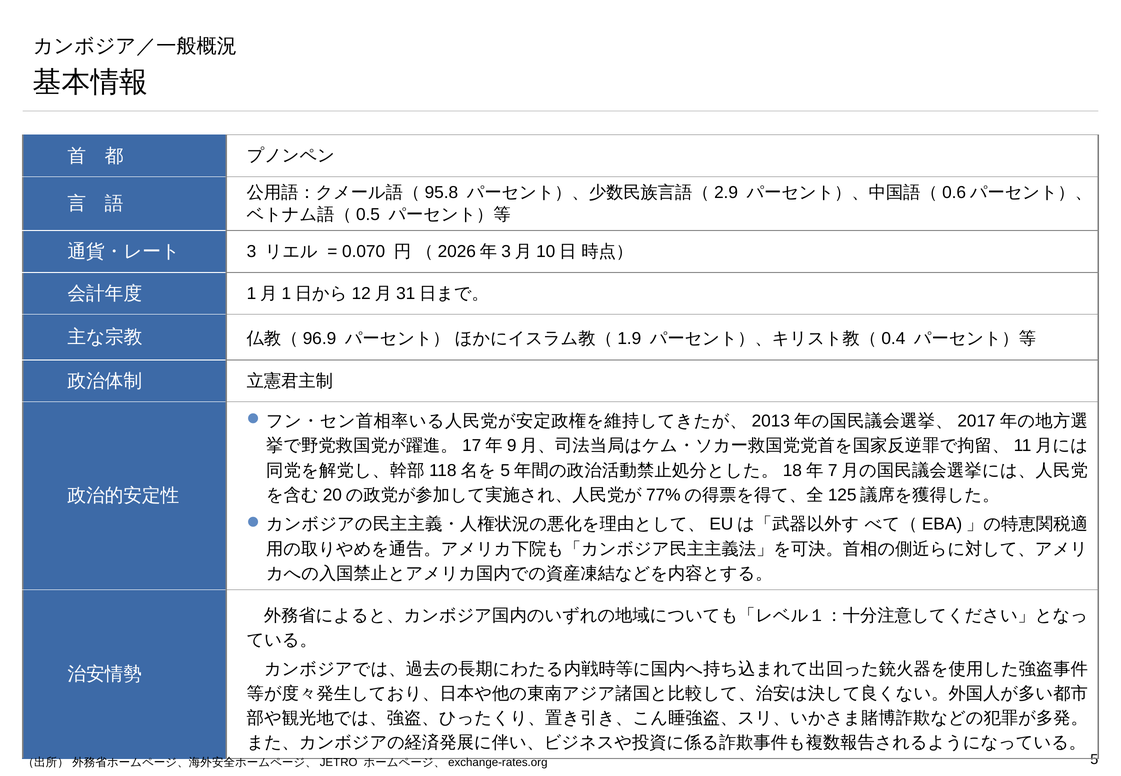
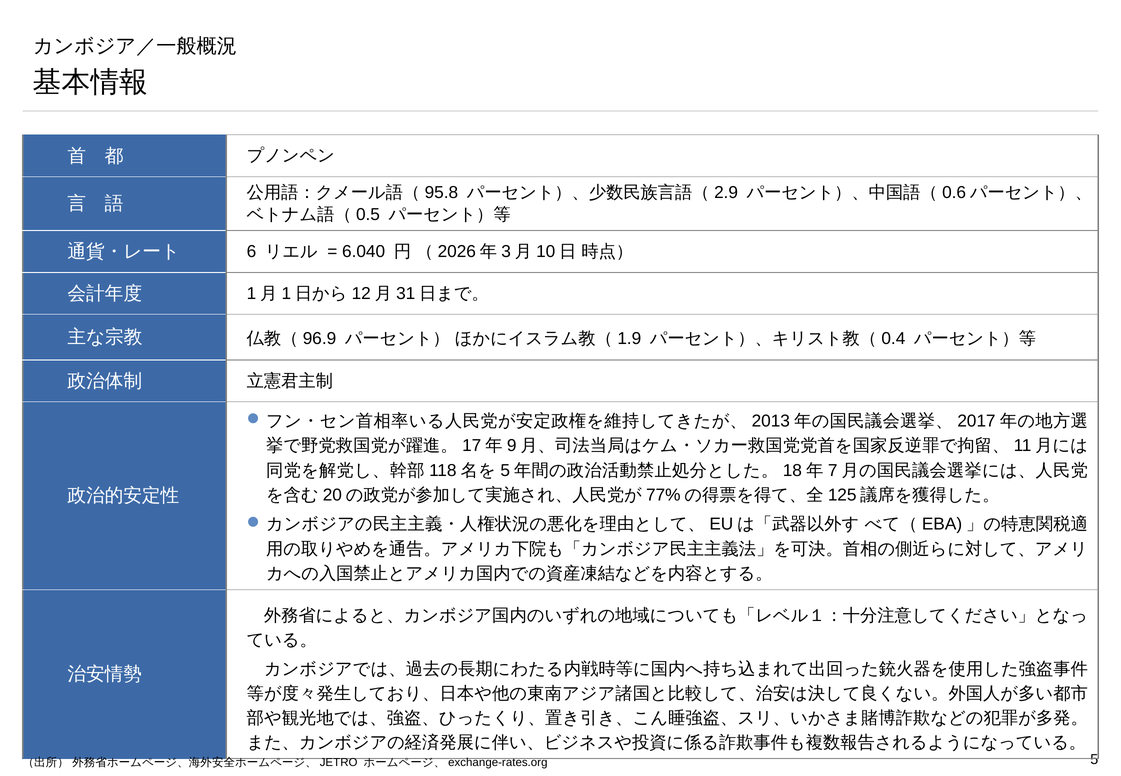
3: 3 -> 6 (252, 251)
0.070: 0.070 -> 6.040 (364, 251)
